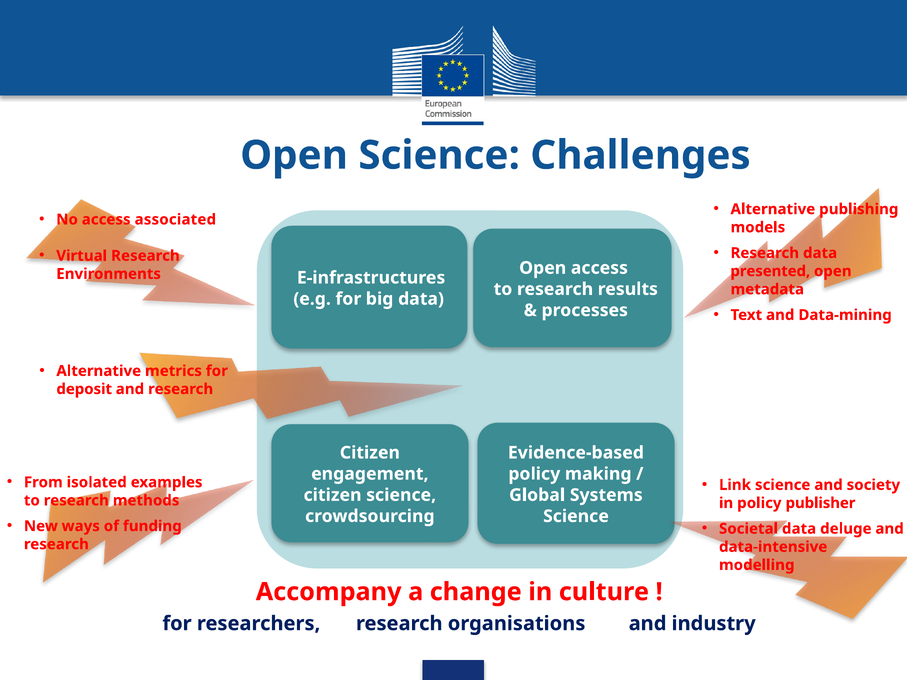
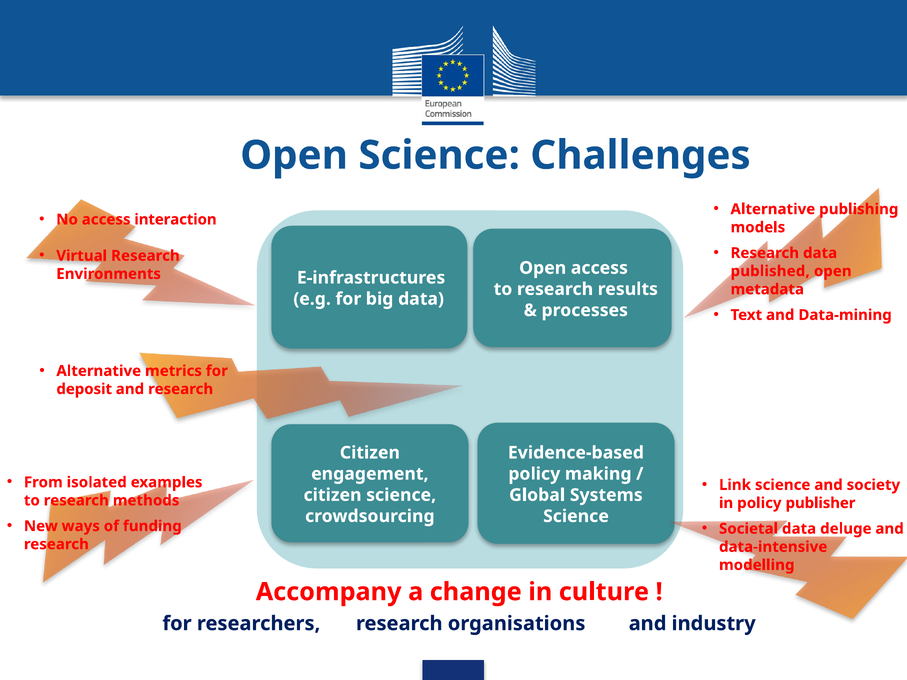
associated: associated -> interaction (175, 220)
presented: presented -> published (770, 271)
